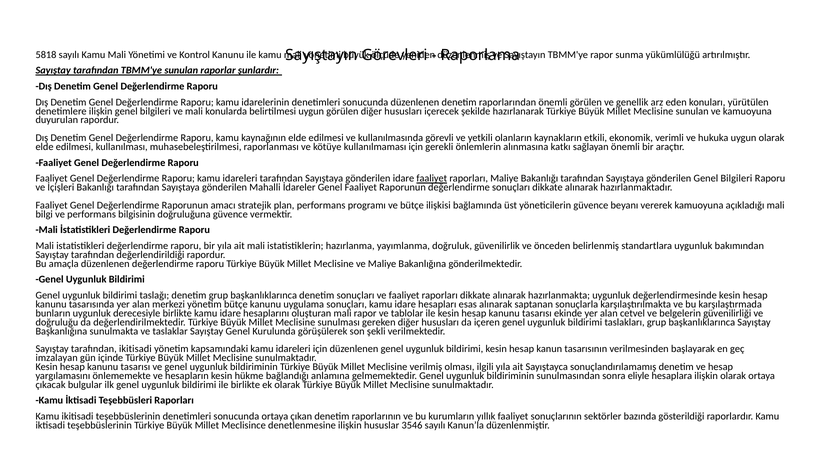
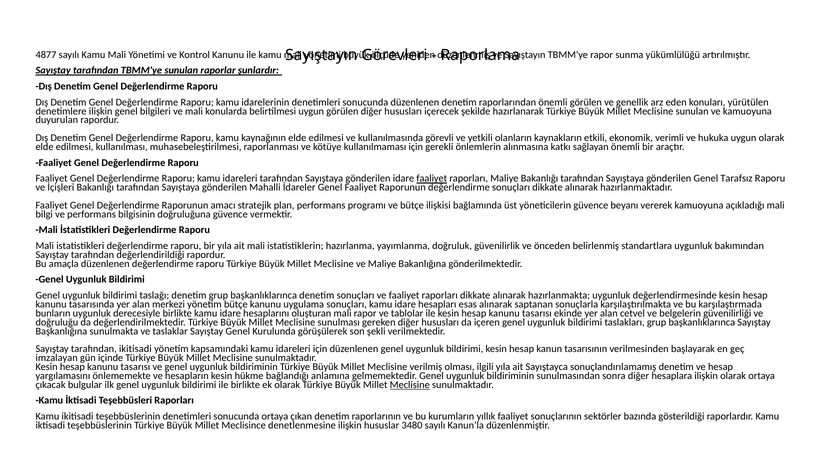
5818: 5818 -> 4877 (46, 55)
gönderilen Genel Bilgileri: Bilgileri -> Tarafsız (736, 178)
sonra eliyle: eliyle -> diğer (639, 375)
Meclisine underline: none -> present (410, 384)
3546: 3546 -> 3480 (412, 425)
